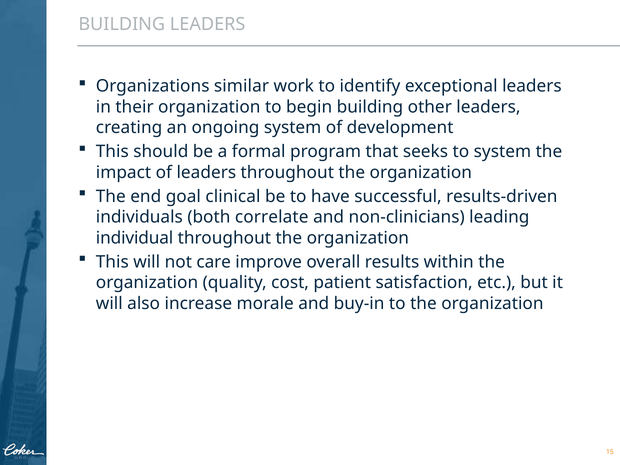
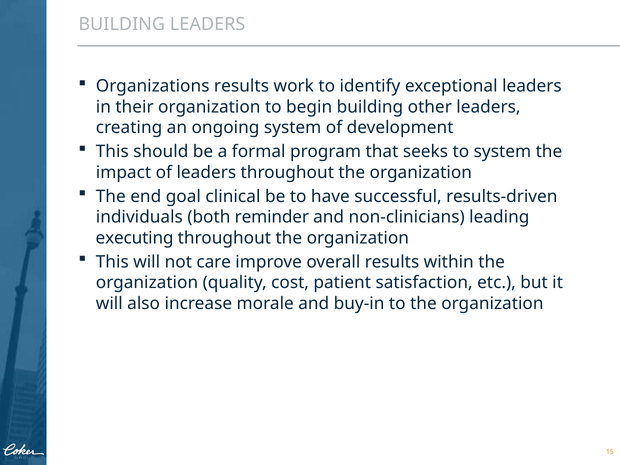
Organizations similar: similar -> results (242, 86)
correlate: correlate -> reminder (272, 217)
individual: individual -> executing (135, 238)
